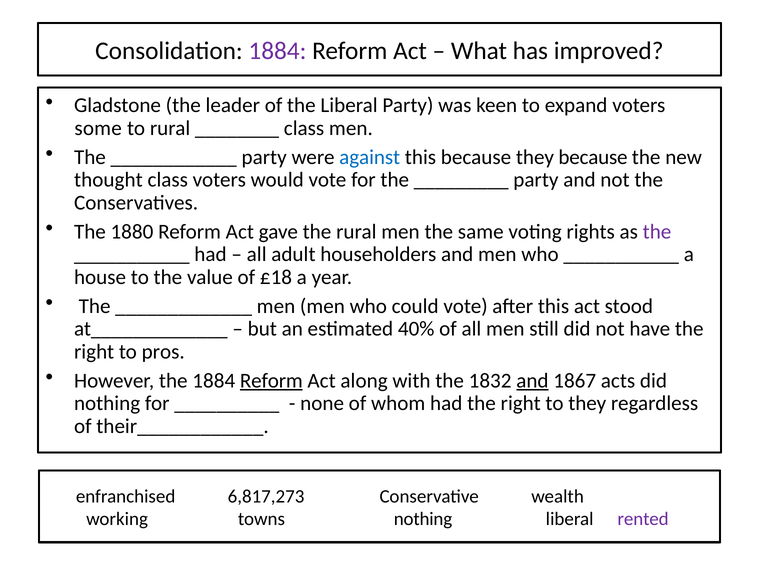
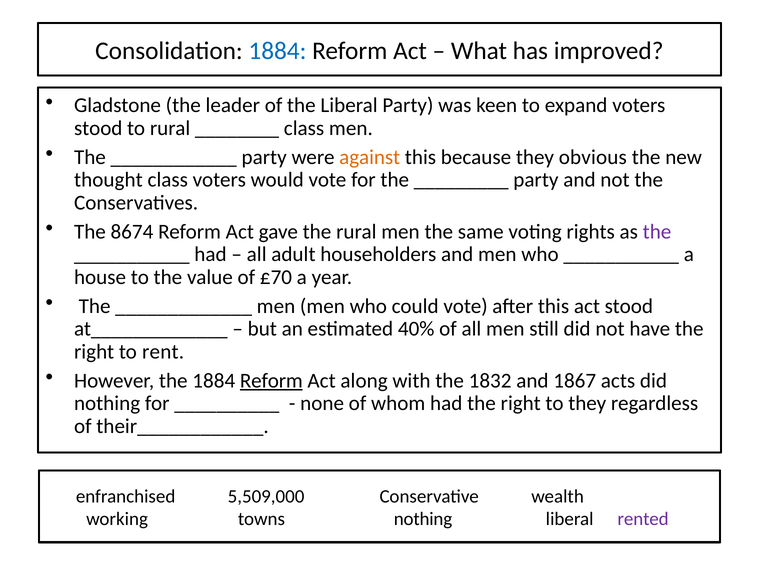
1884 colour: purple -> blue (277, 51)
some: some -> stood (98, 128)
against colour: blue -> orange (370, 157)
they because: because -> obvious (593, 157)
1880: 1880 -> 8674 (132, 231)
£18: £18 -> £70 (276, 277)
pros: pros -> rent (163, 351)
and underline: present -> none (532, 380)
6,817,273: 6,817,273 -> 5,509,000 (266, 496)
